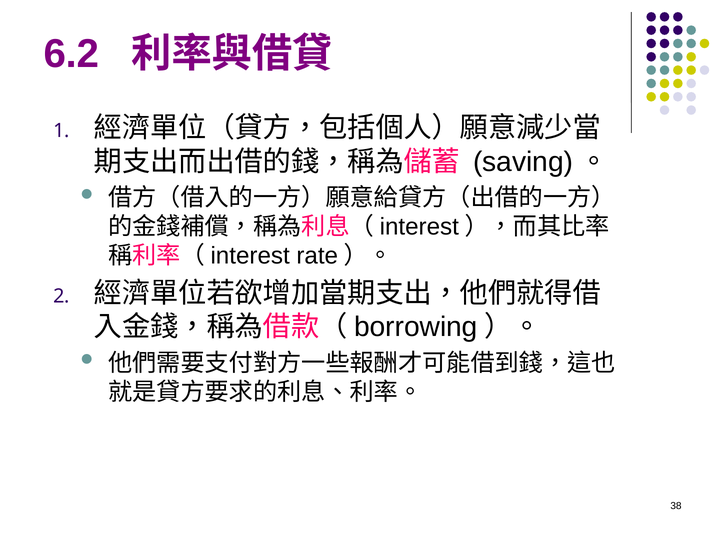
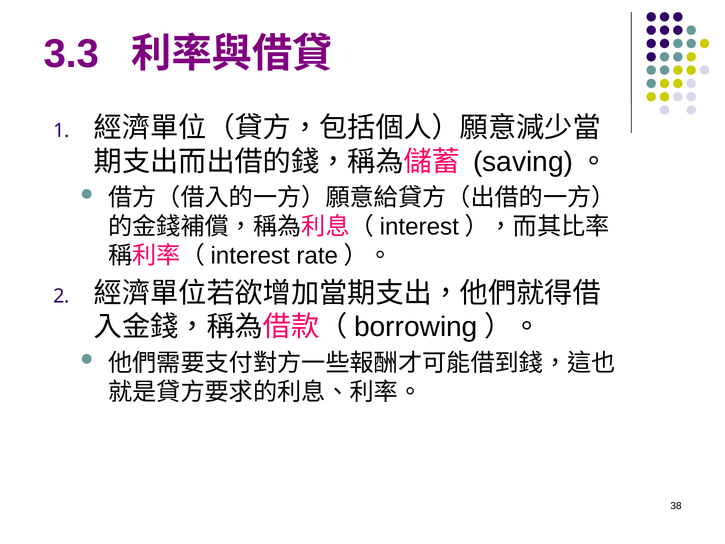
6.2: 6.2 -> 3.3 (71, 54)
